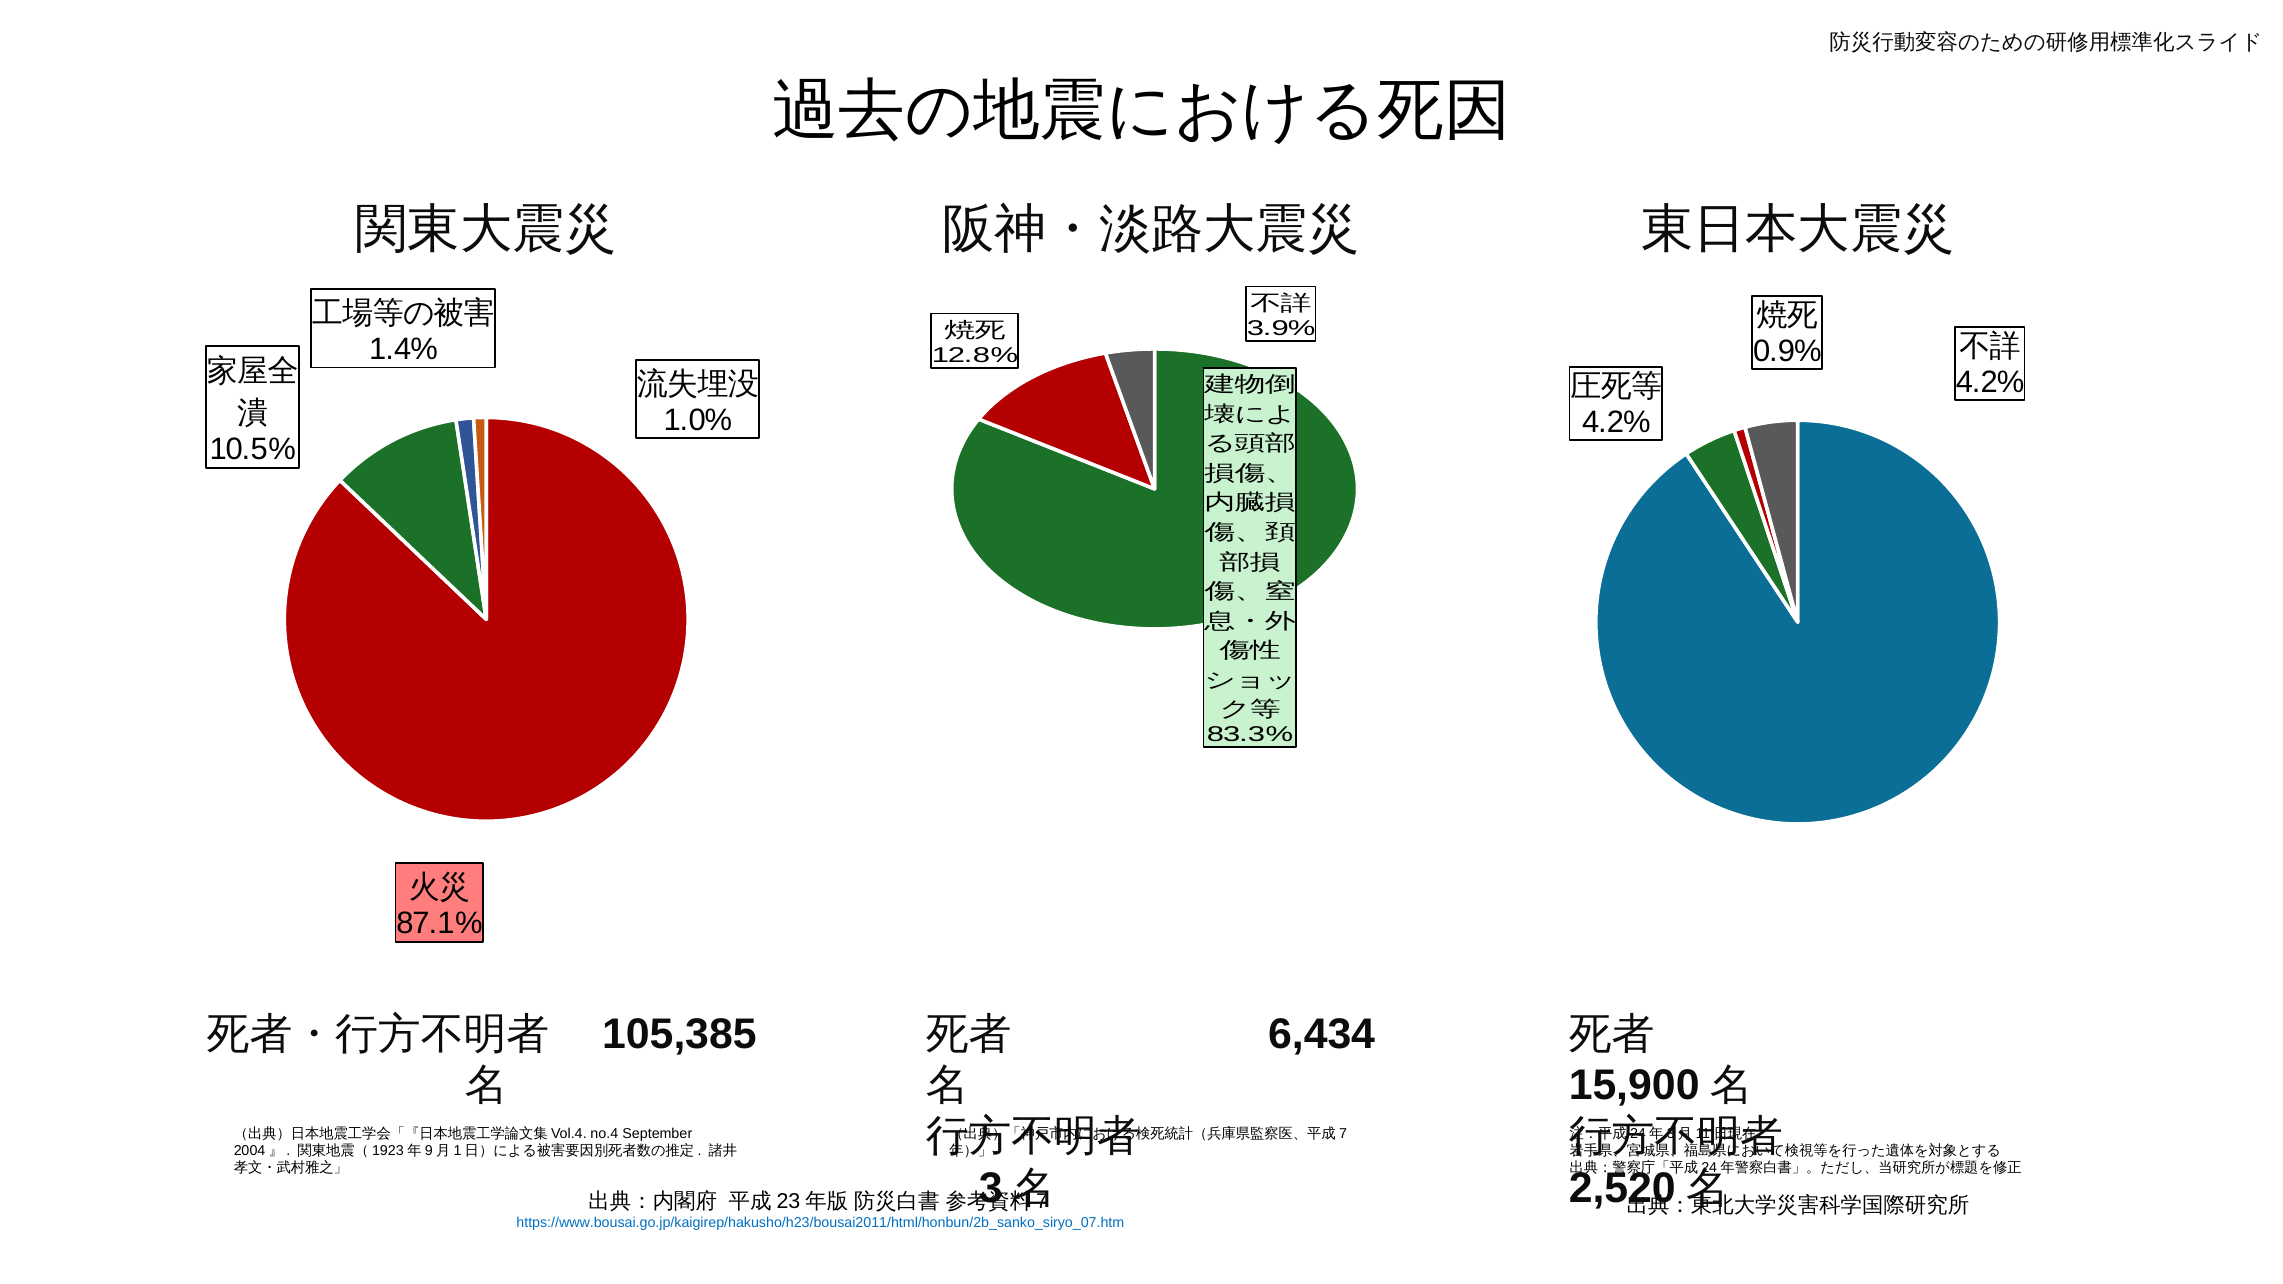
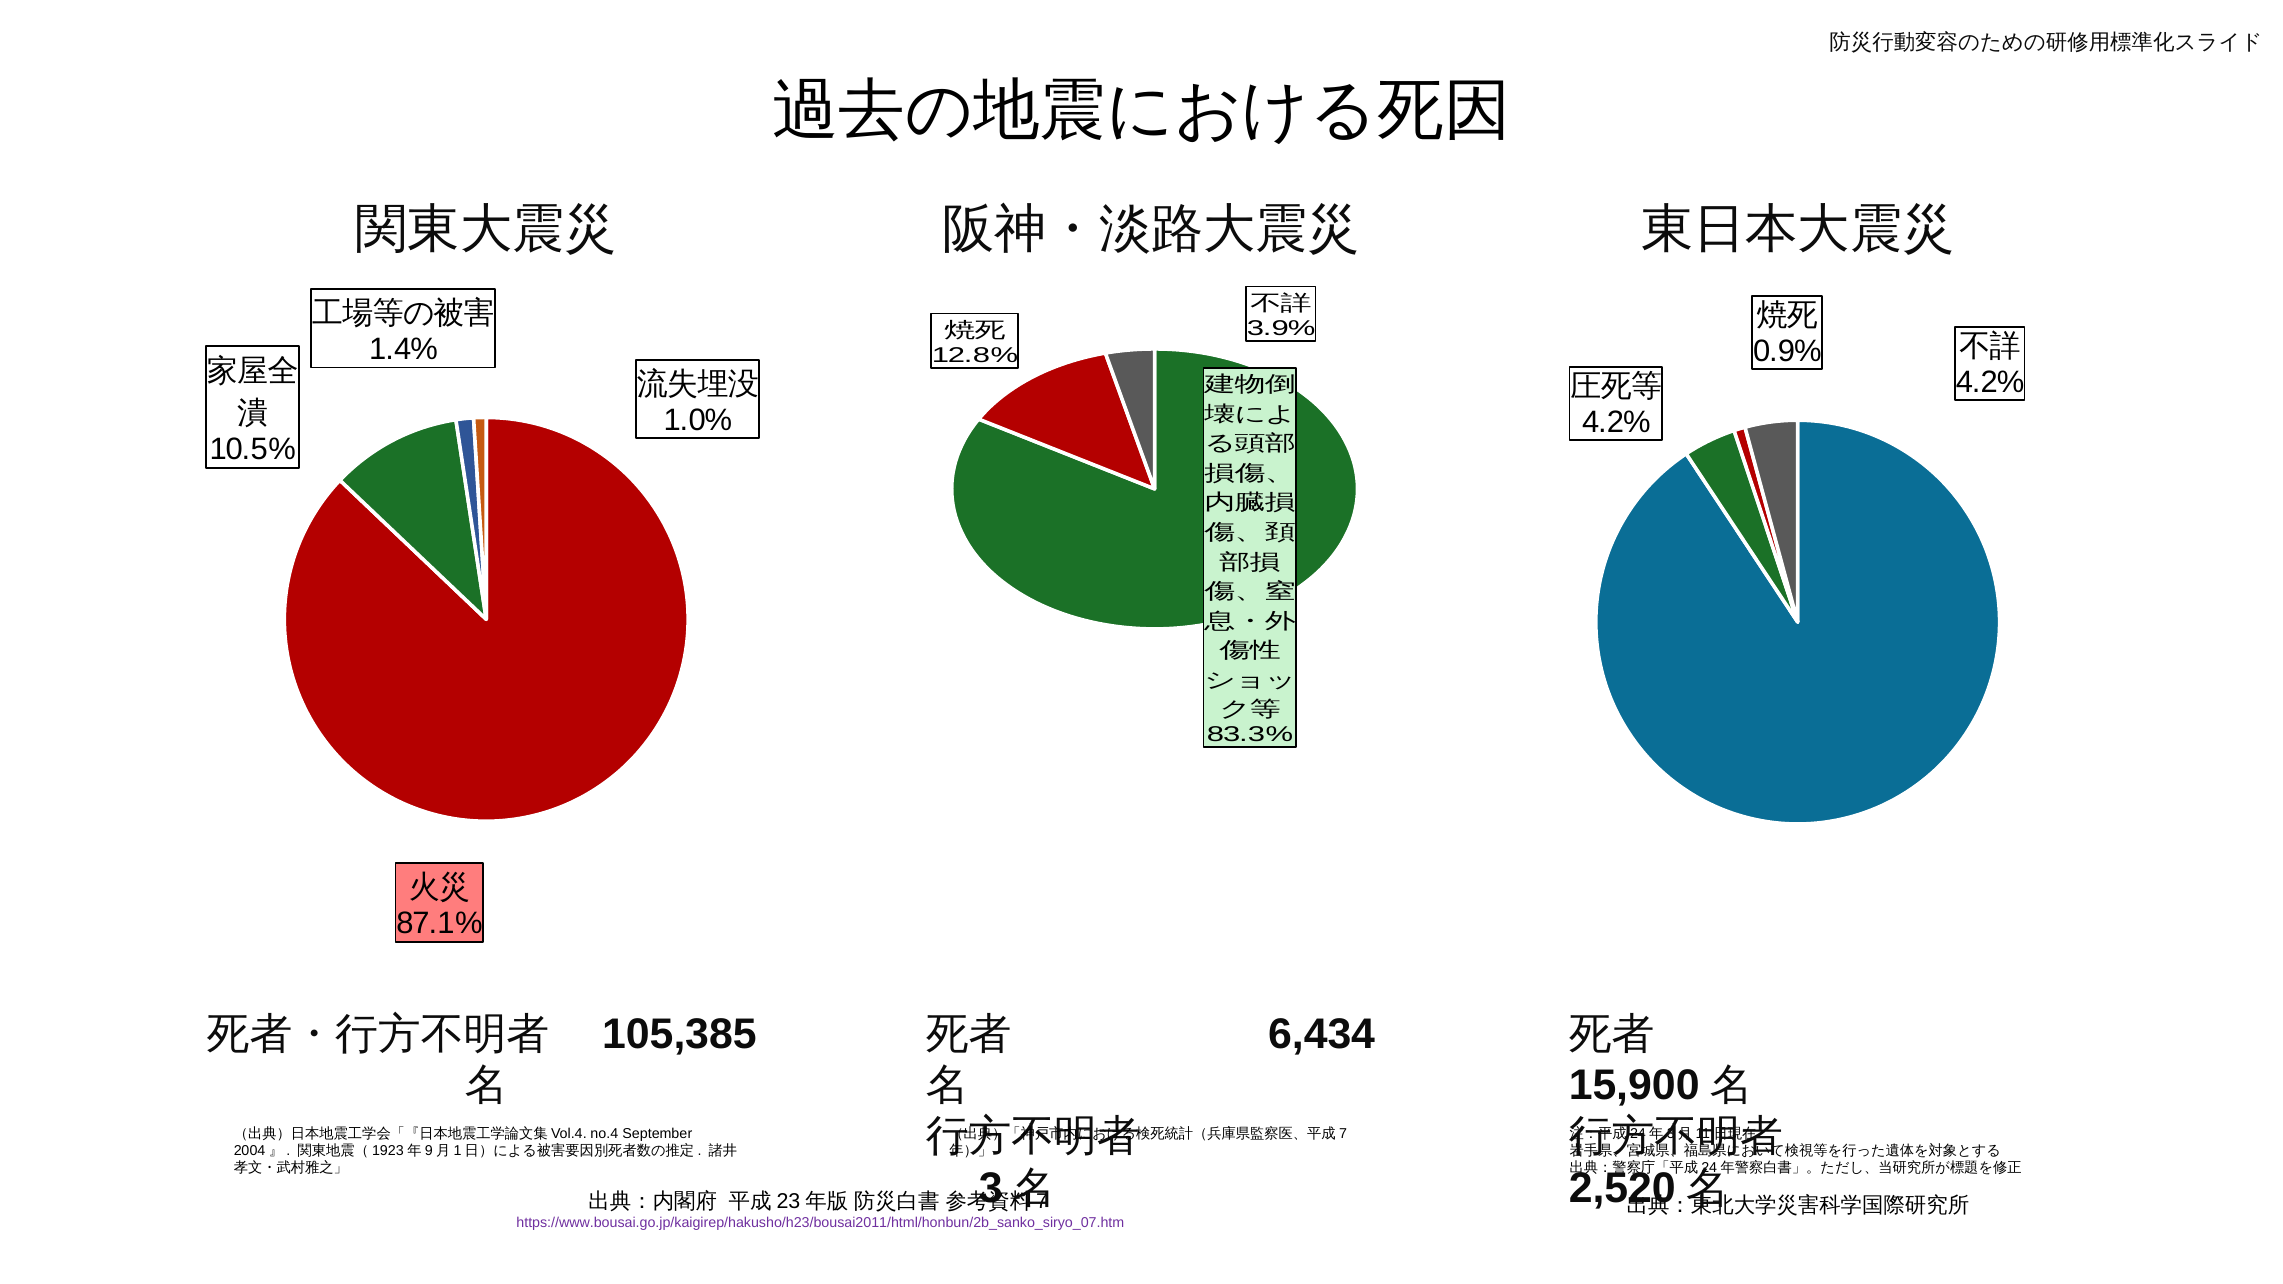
https://www.bousai.go.jp/kaigirep/hakusho/h23/bousai2011/html/honbun/2b_sanko_siryo_07.htm colour: blue -> purple (820, 1223)
